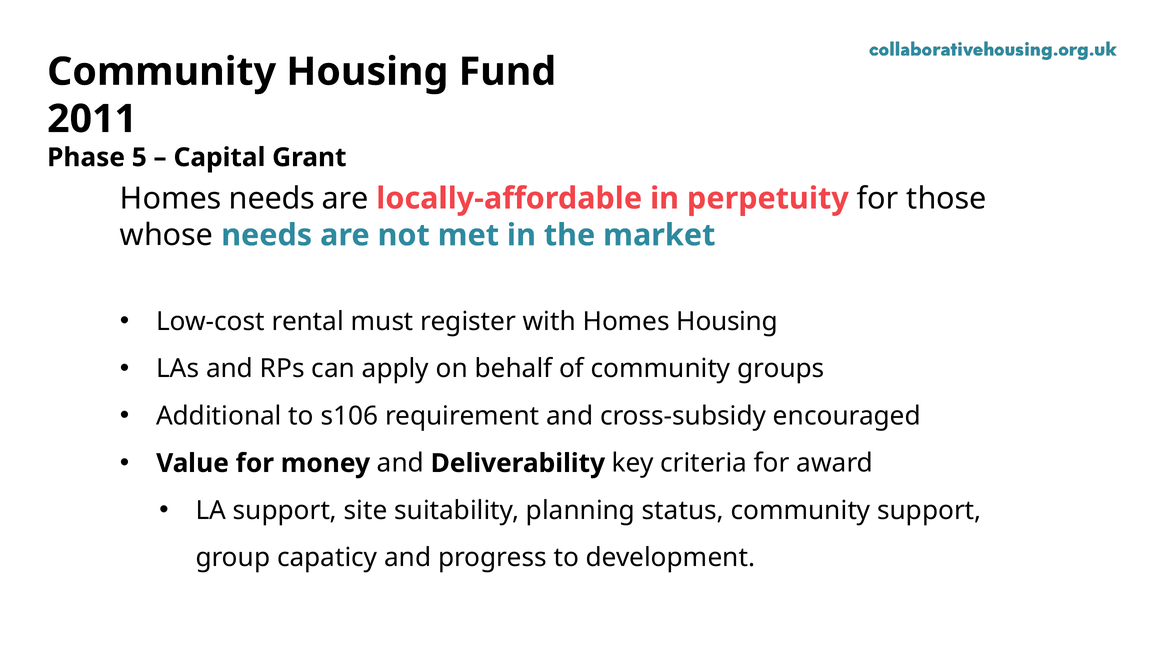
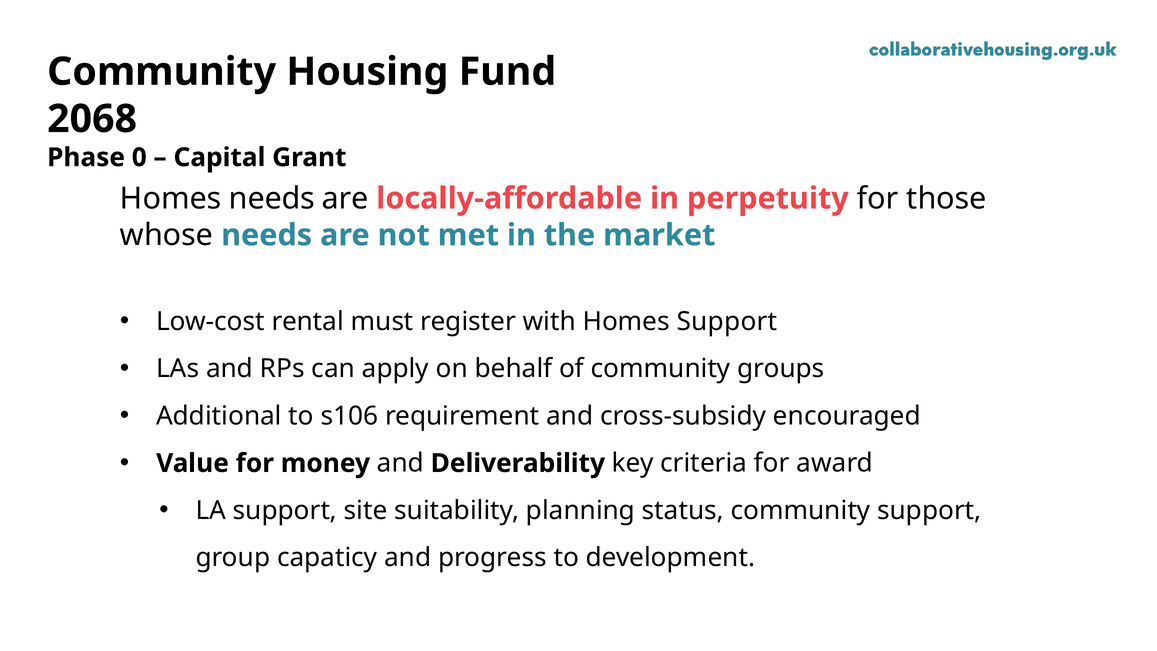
2011: 2011 -> 2068 (92, 119)
5: 5 -> 0 (139, 157)
Homes Housing: Housing -> Support (727, 321)
